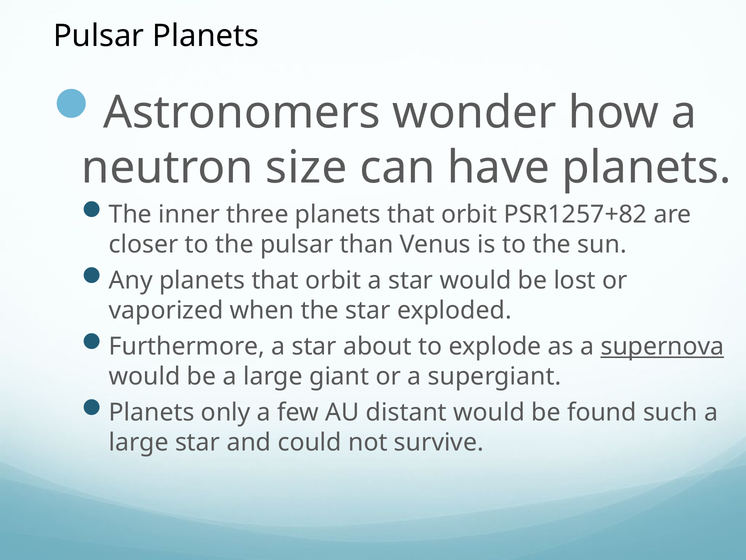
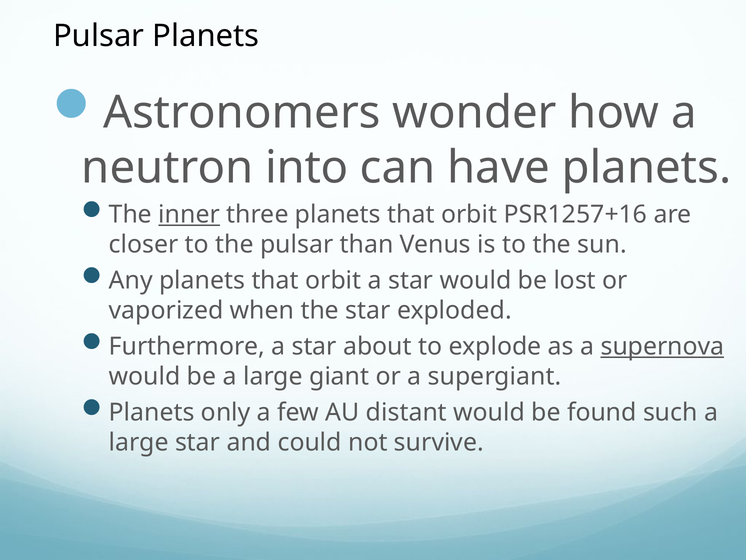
size: size -> into (307, 167)
inner underline: none -> present (189, 214)
PSR1257+82: PSR1257+82 -> PSR1257+16 (575, 214)
